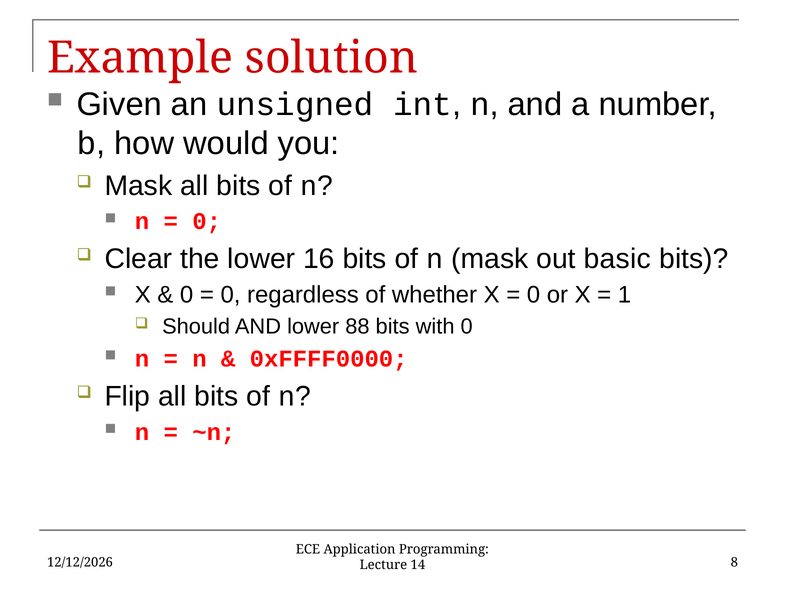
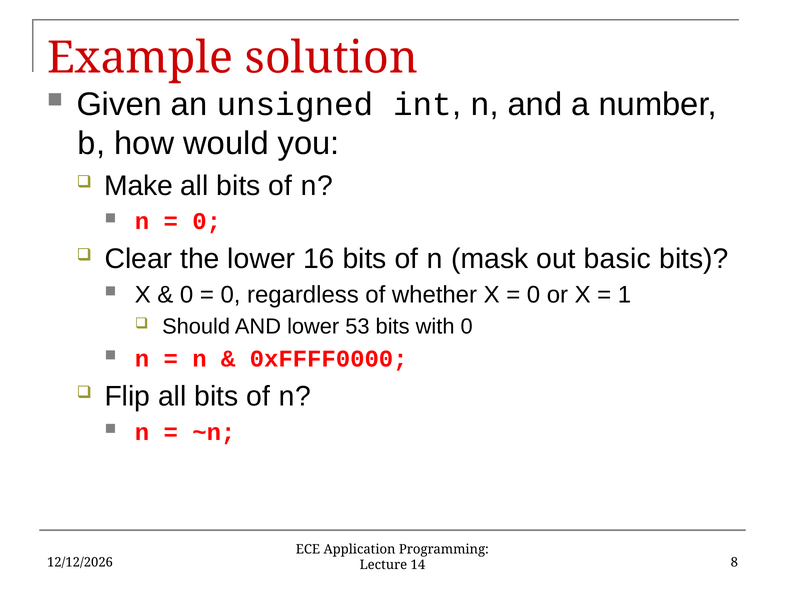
Mask: Mask -> Make (139, 186)
88: 88 -> 53 (357, 326)
